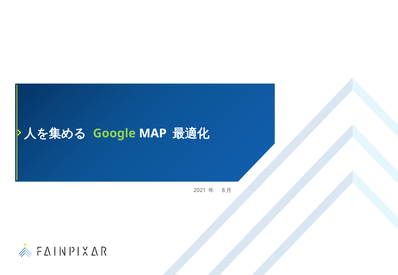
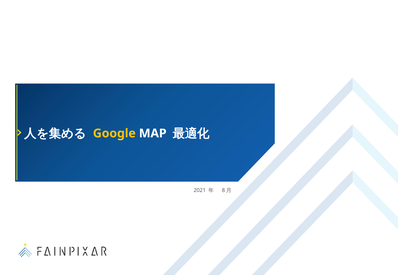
Google colour: light green -> yellow (114, 134)
